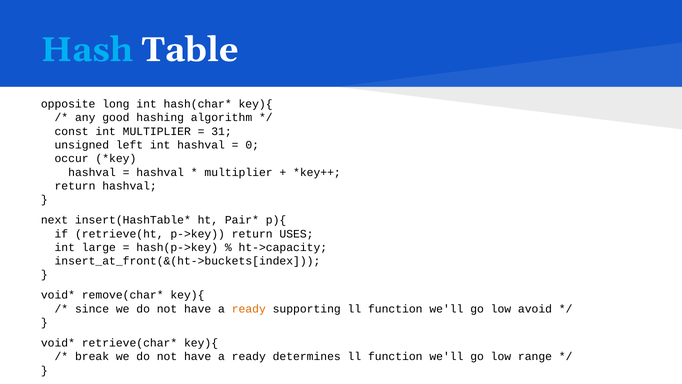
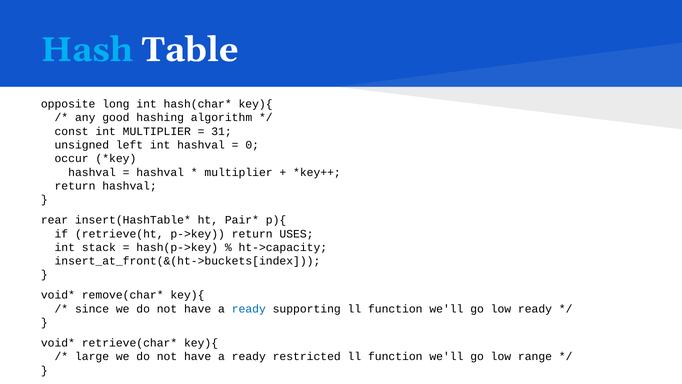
next: next -> rear (55, 220)
large: large -> stack (99, 247)
ready colour: orange -> blue (249, 309)
low avoid: avoid -> ready (535, 309)
break: break -> large (92, 356)
determines: determines -> restricted (307, 356)
